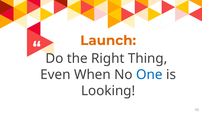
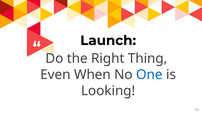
Launch colour: orange -> black (108, 40)
